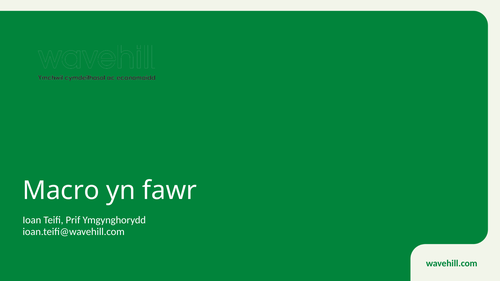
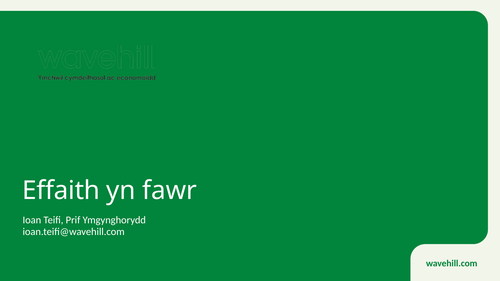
Macro: Macro -> Effaith (61, 191)
